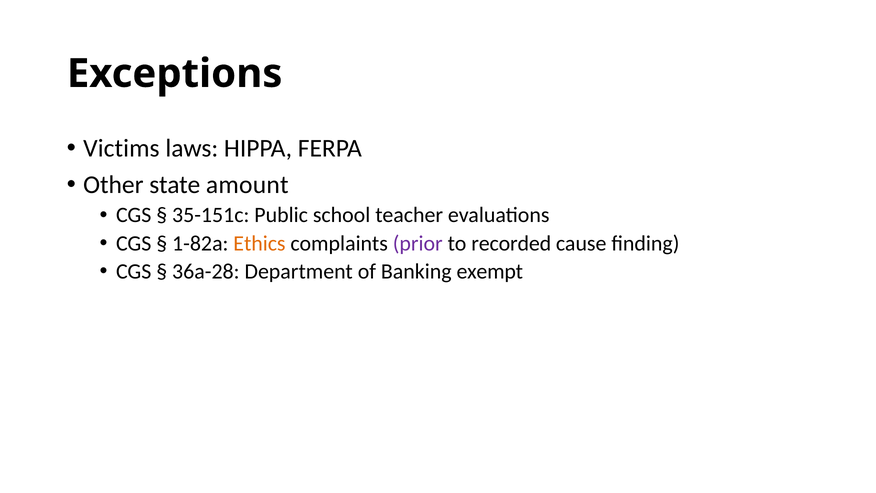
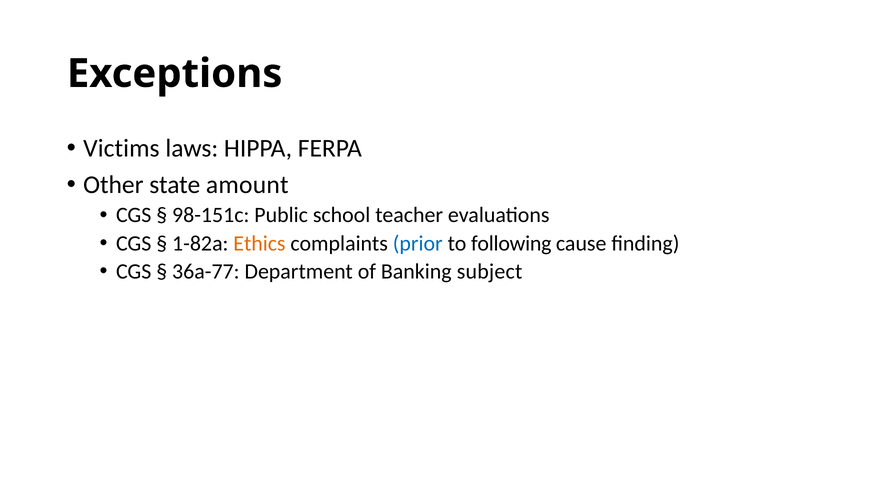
35-151c: 35-151c -> 98-151c (211, 215)
prior colour: purple -> blue (418, 243)
recorded: recorded -> following (511, 243)
36a-28: 36a-28 -> 36a-77 (206, 271)
exempt: exempt -> subject (490, 271)
